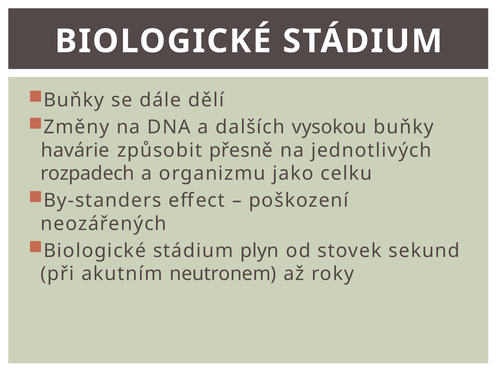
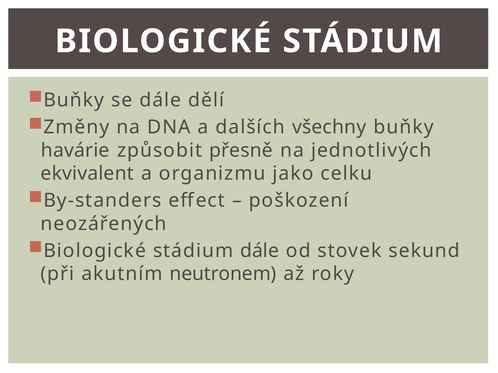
vysokou: vysokou -> všechny (329, 127)
rozpadech: rozpadech -> ekvivalent (87, 174)
stádium plyn: plyn -> dále (260, 251)
